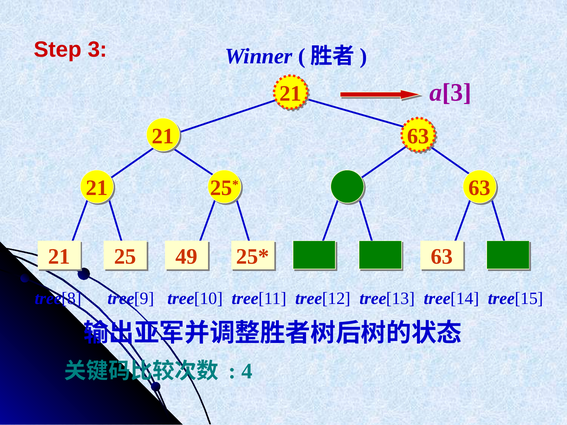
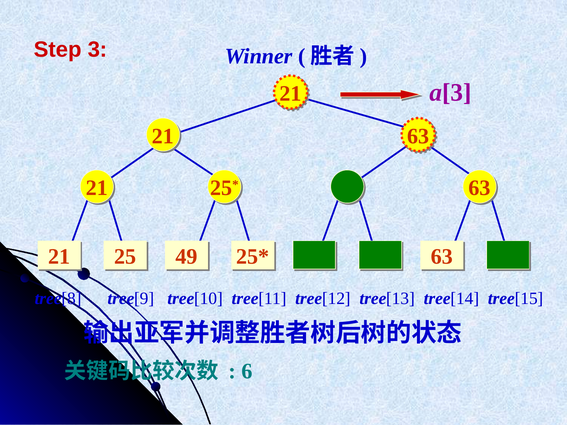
4: 4 -> 6 (247, 371)
